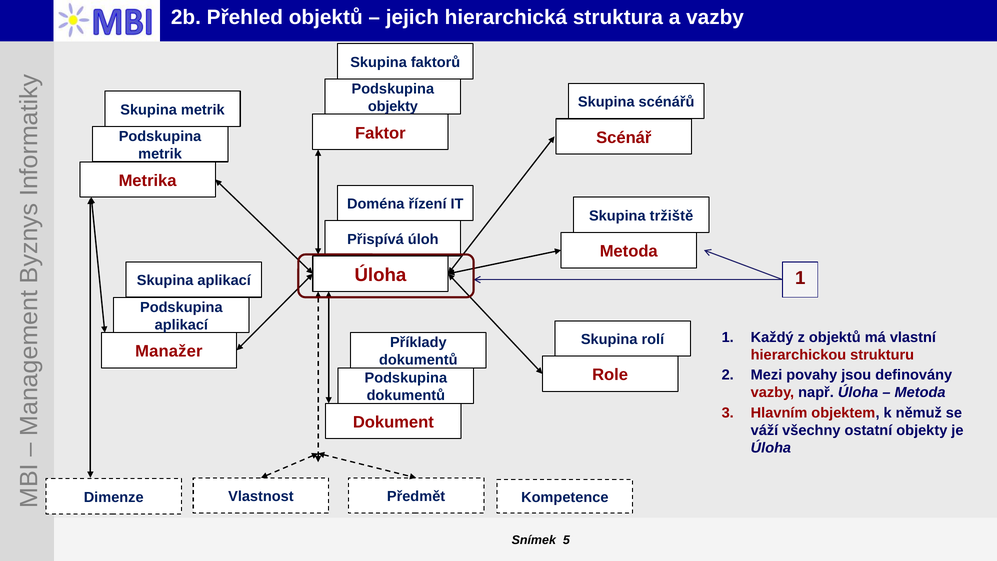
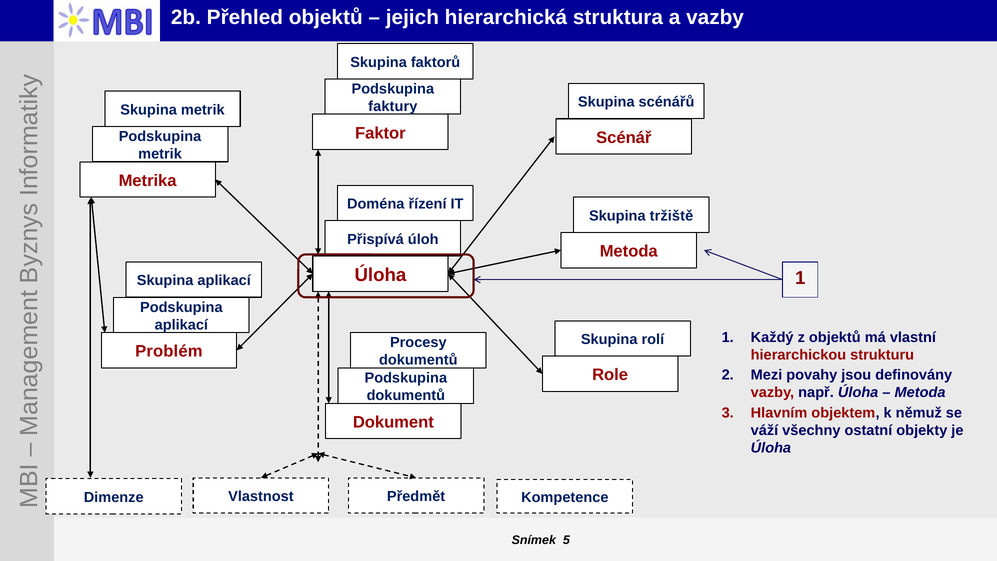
objekty: objekty -> faktury (393, 106)
Příklady: Příklady -> Procesy (418, 342)
Manažer: Manažer -> Problém (169, 351)
